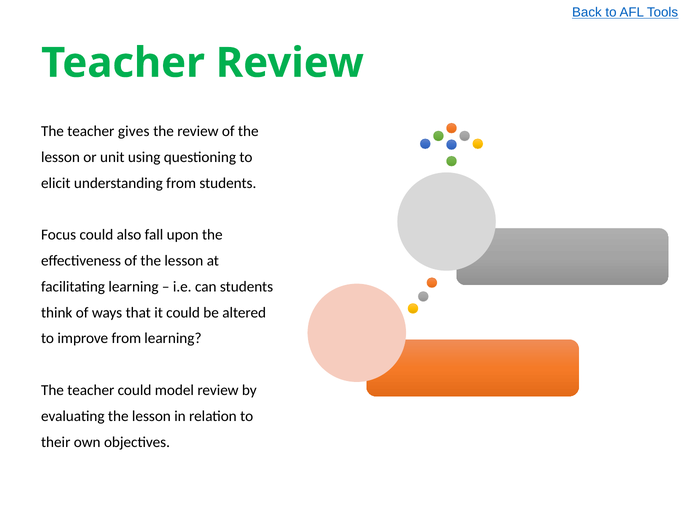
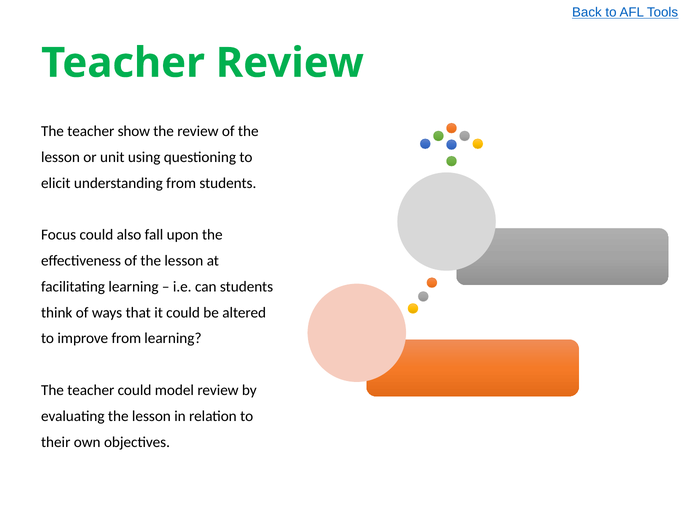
gives: gives -> show (134, 131)
